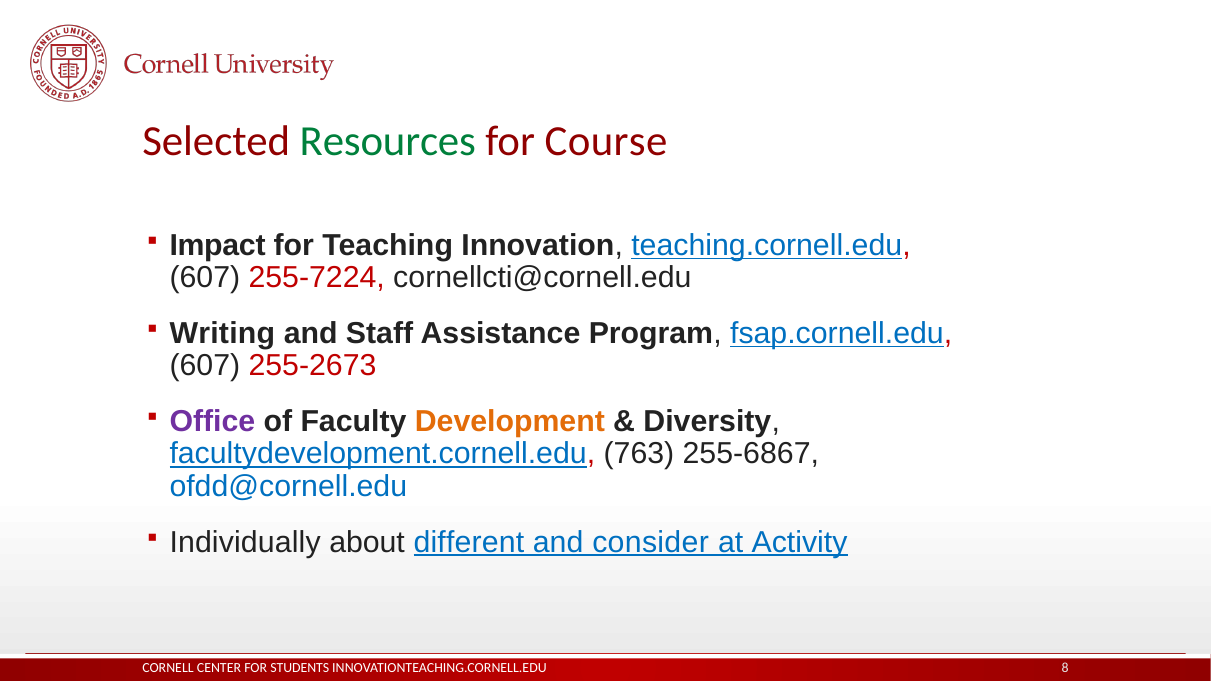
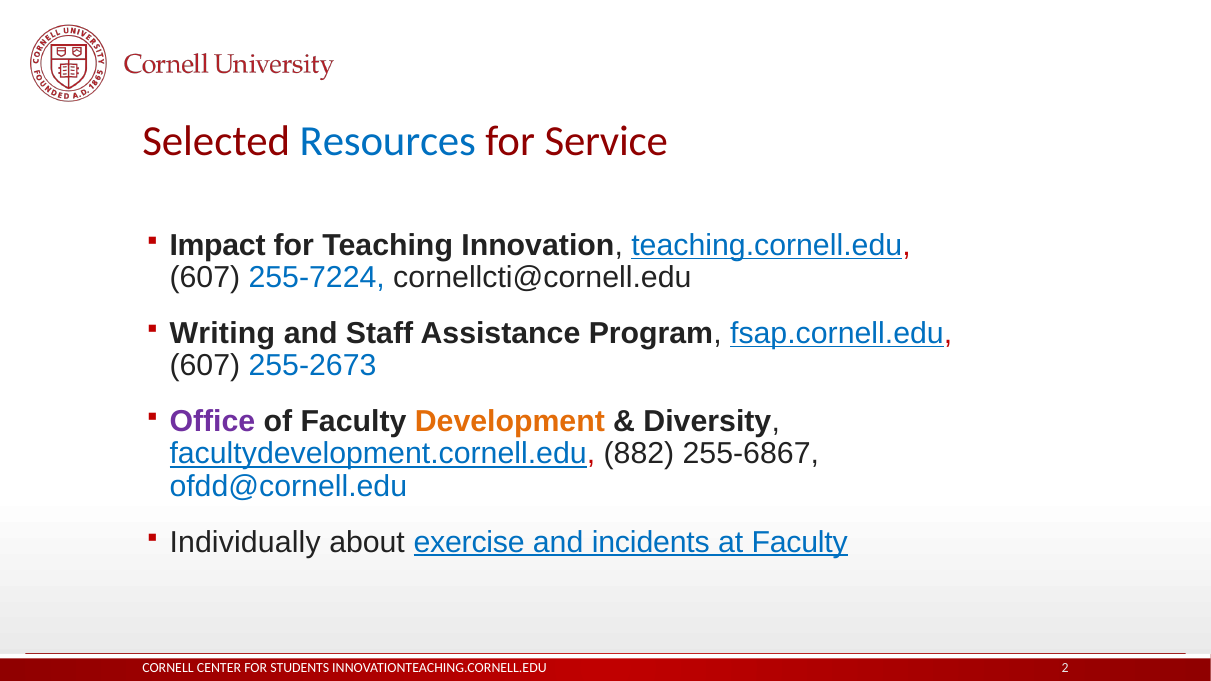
Resources colour: green -> blue (388, 141)
Course: Course -> Service (606, 141)
255-7224 colour: red -> blue (317, 278)
255-2673 colour: red -> blue (313, 366)
763: 763 -> 882 (639, 454)
different: different -> exercise (469, 542)
consider: consider -> incidents (651, 542)
at Activity: Activity -> Faculty (800, 542)
8: 8 -> 2 (1065, 668)
